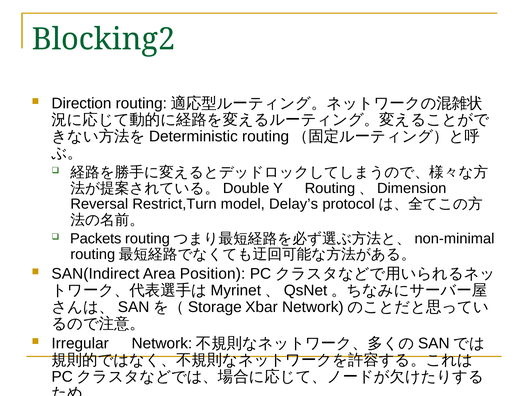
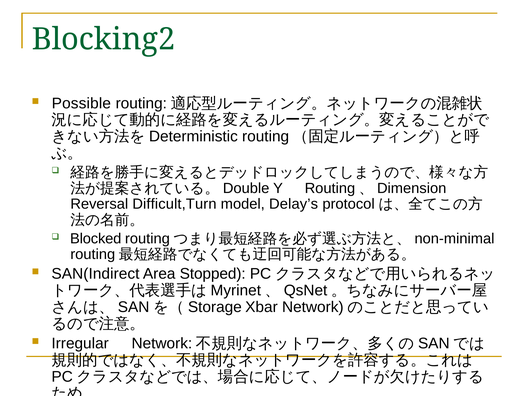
Direction: Direction -> Possible (81, 103)
Restrict,Turn: Restrict,Turn -> Difficult,Turn (174, 204)
Packets: Packets -> Blocked (96, 239)
Position: Position -> Stopped (213, 274)
